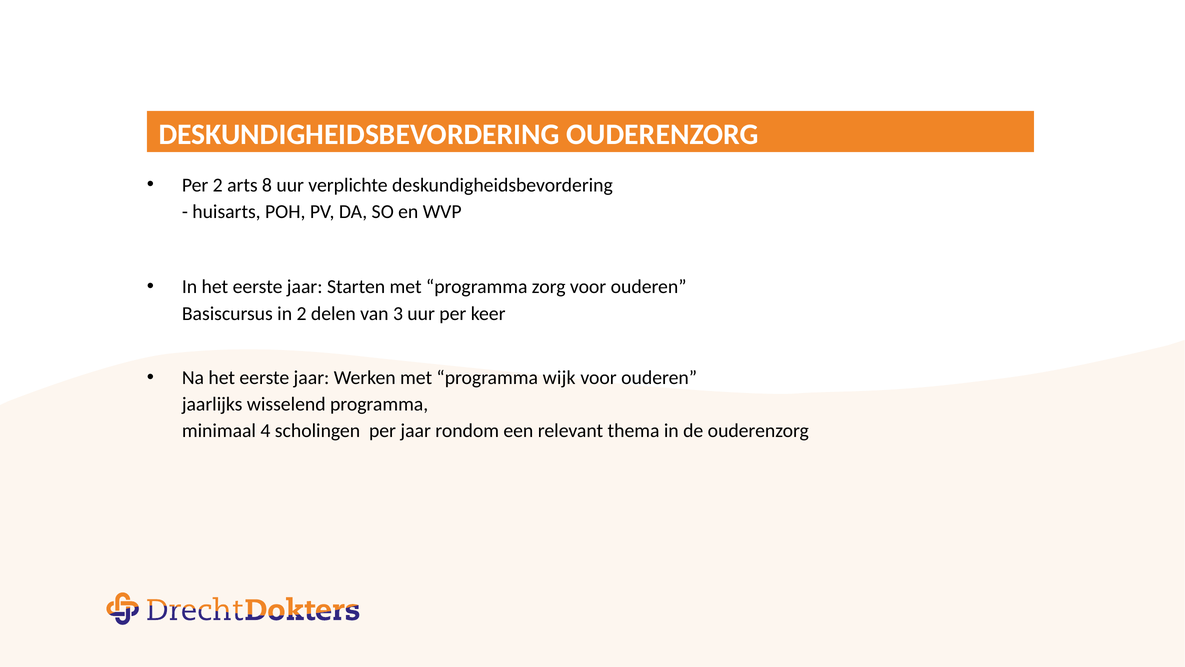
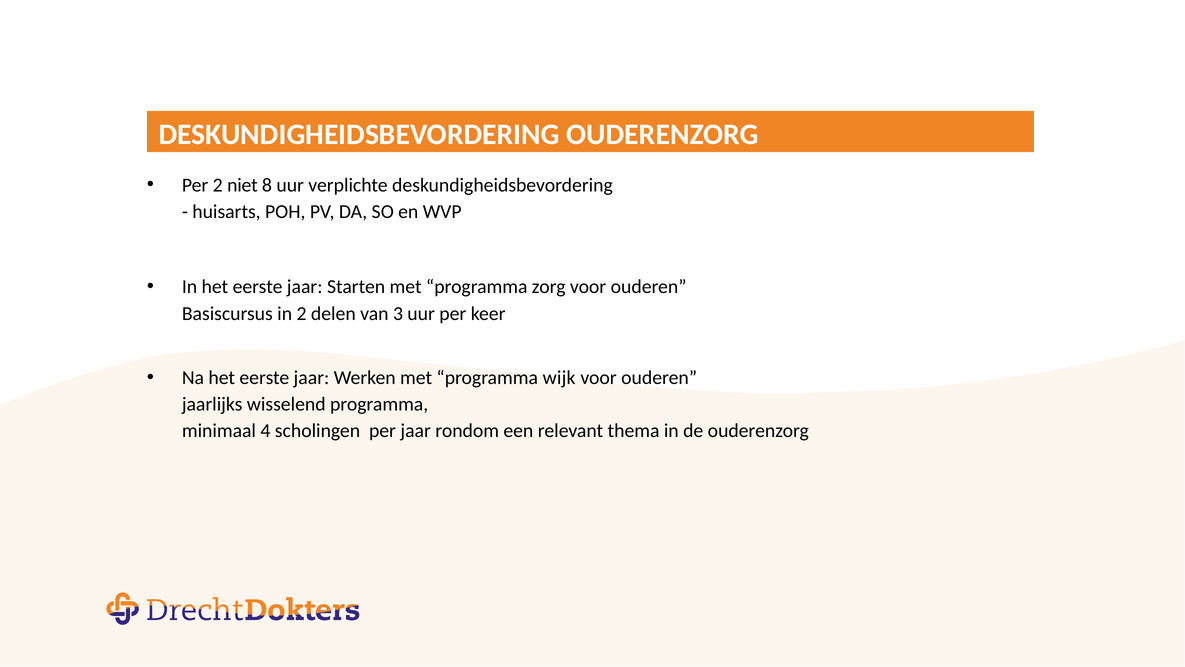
arts: arts -> niet (242, 185)
